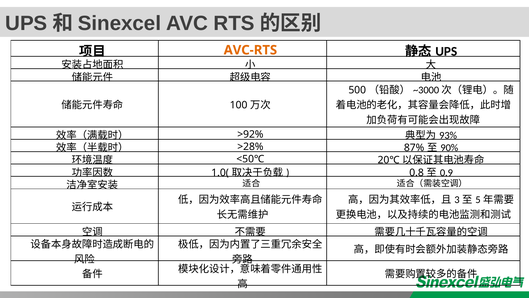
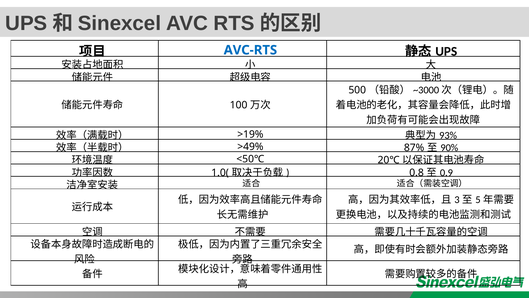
AVC-RTS colour: orange -> blue (250, 50)
>92%: >92% -> >19% (250, 134)
>28%: >28% -> >49% (250, 147)
